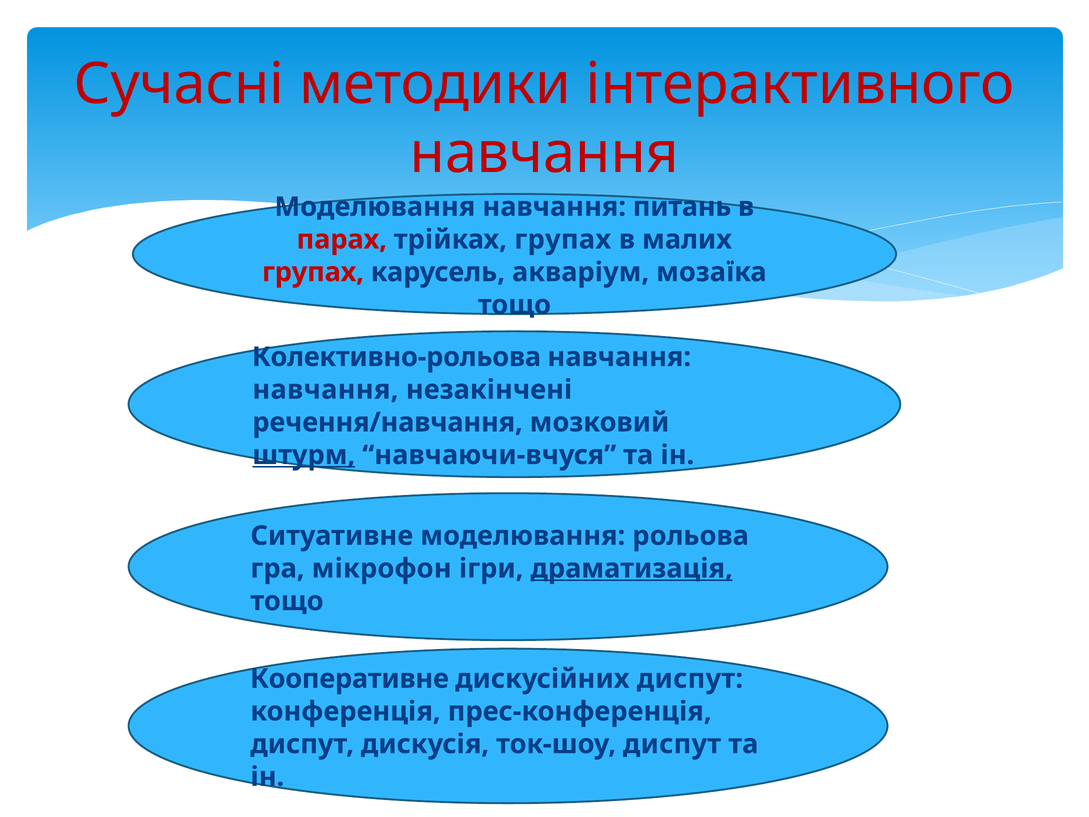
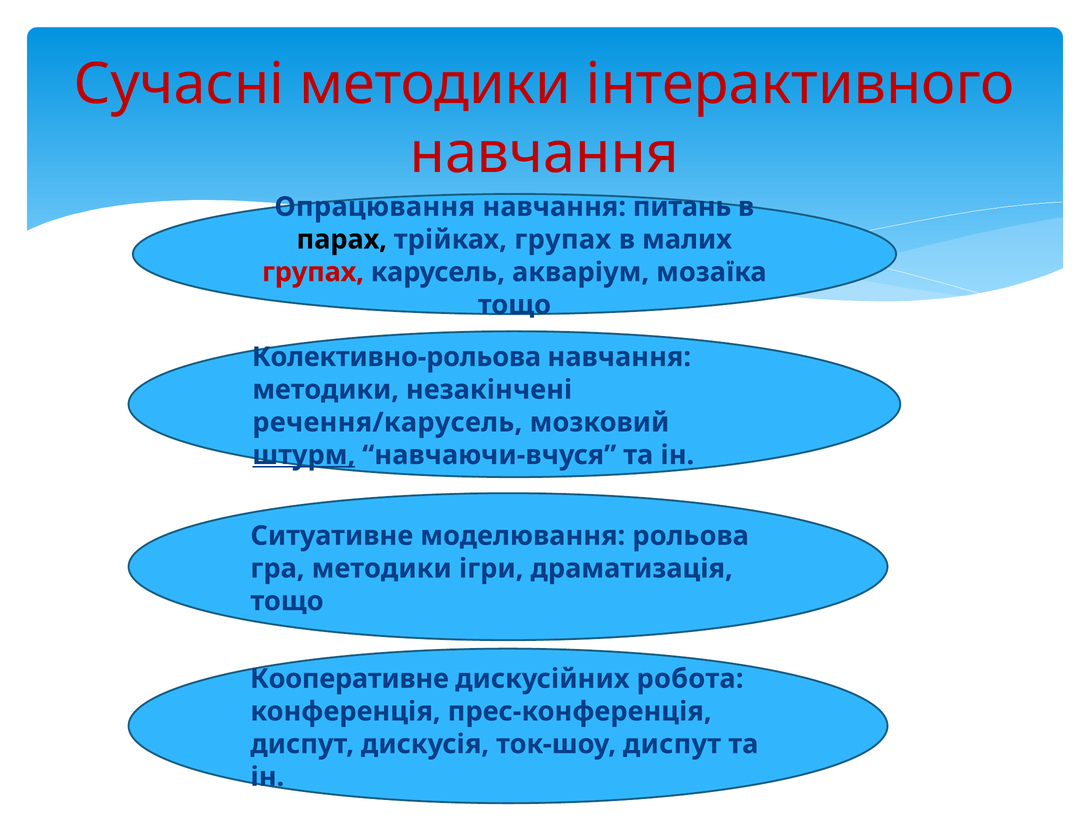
Моделювання: Моделювання -> Опрацювання (375, 207)
парах colour: red -> black (342, 239)
навчання: навчання -> методики (326, 390)
речення/навчання: речення/навчання -> речення/карусель (387, 422)
гра мікрофон: мікрофон -> методики (382, 568)
драматизація underline: present -> none (632, 568)
дискусійних диспут: диспут -> робота (690, 679)
